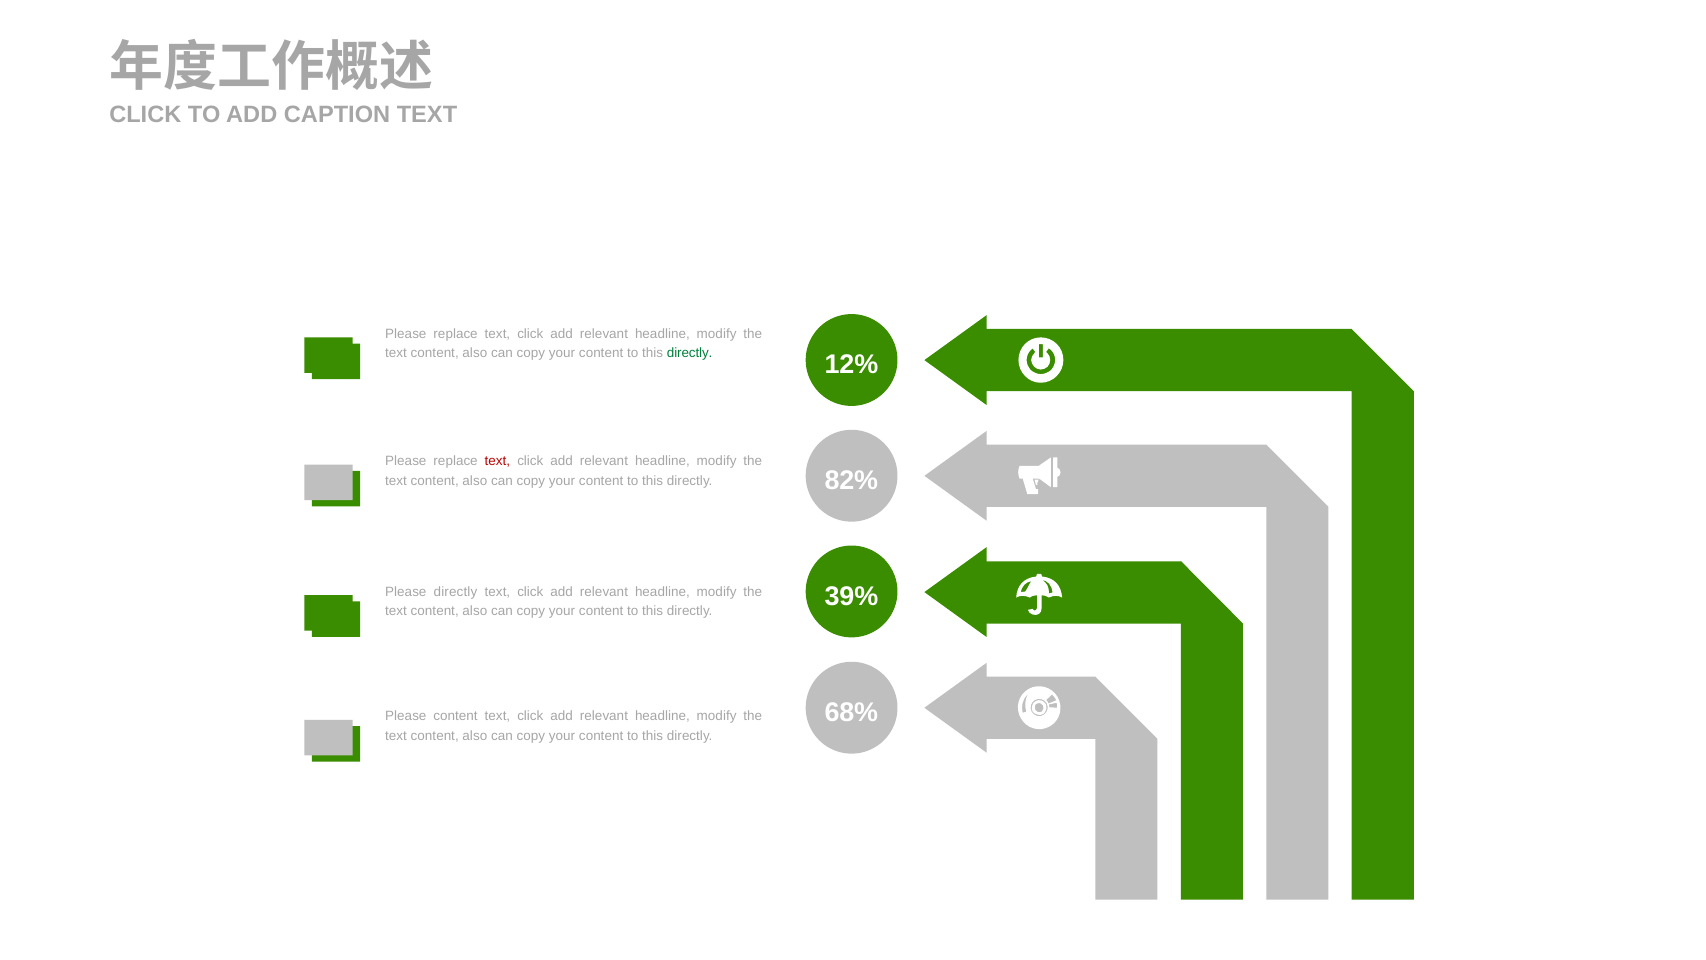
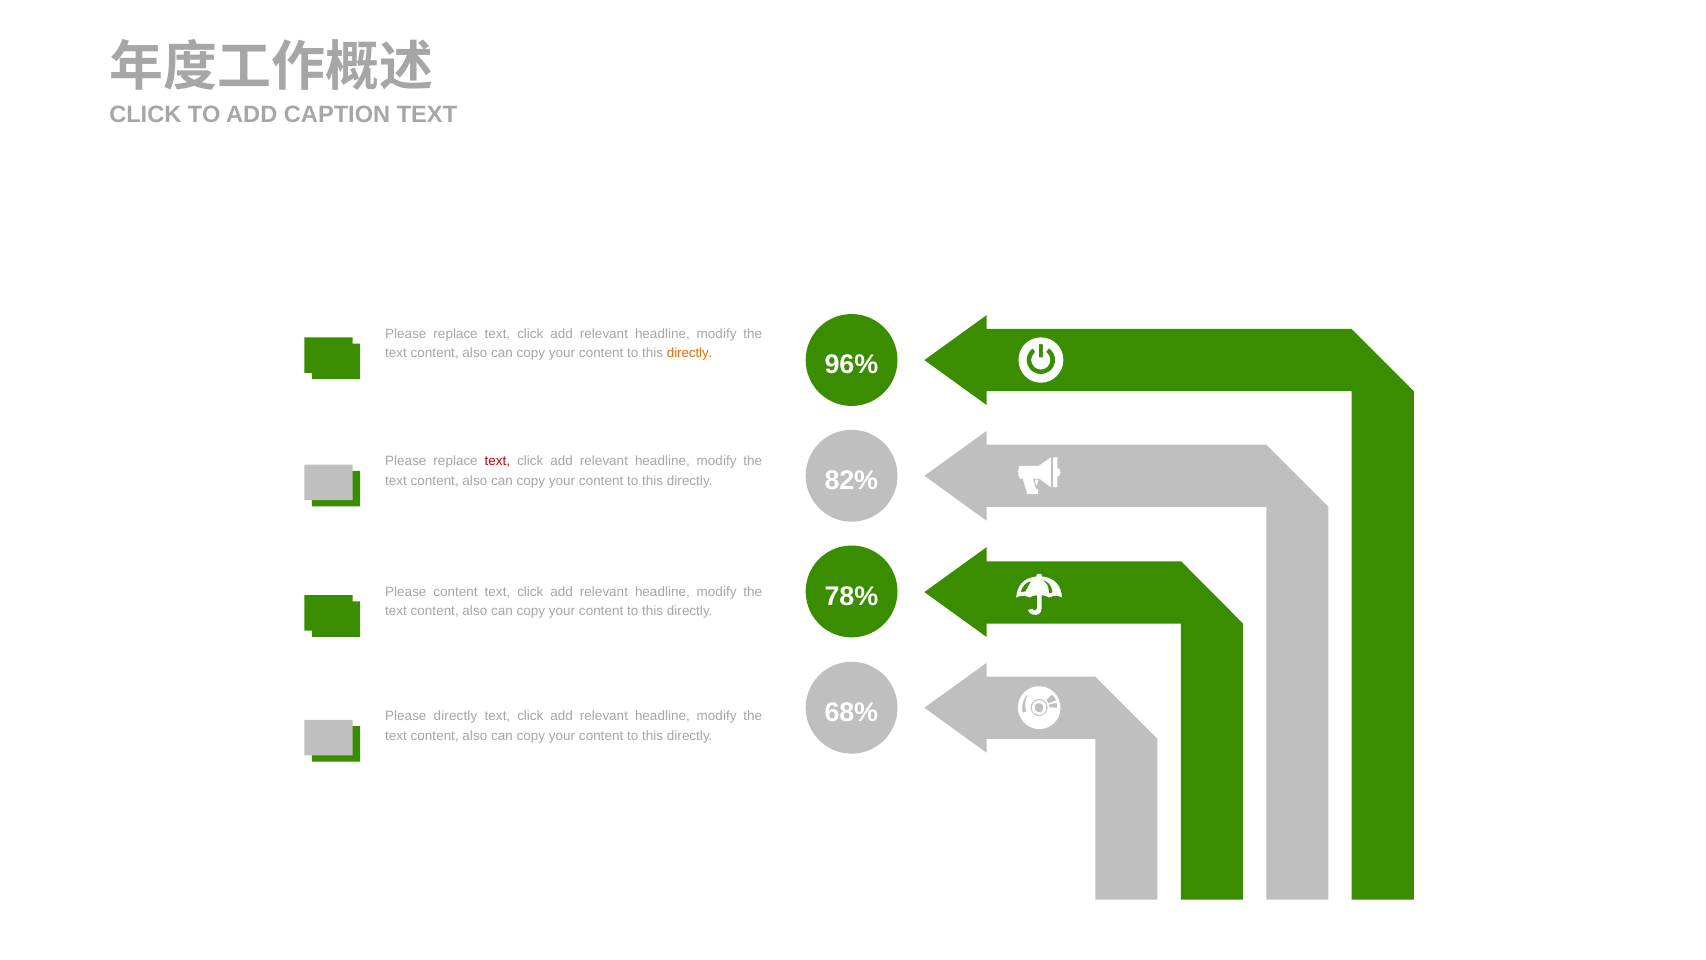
directly colour: green -> orange (690, 353)
12%: 12% -> 96% (851, 365)
39%: 39% -> 78% (851, 596)
Please directly: directly -> content (456, 591)
Please content: content -> directly (456, 716)
